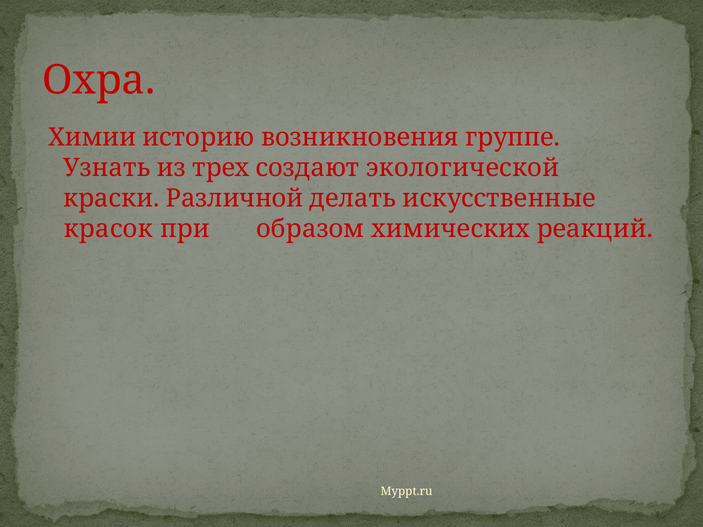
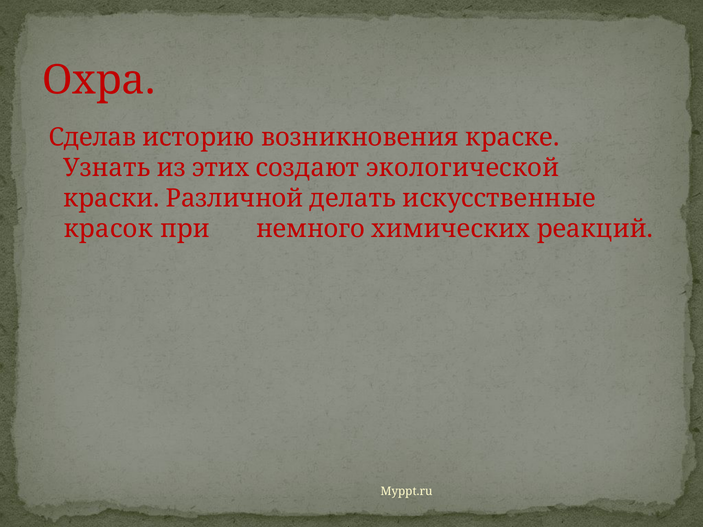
Химии: Химии -> Сделав (92, 138)
группе: группе -> краске (512, 138)
трех: трех -> этих (221, 168)
образом: образом -> немного (310, 229)
